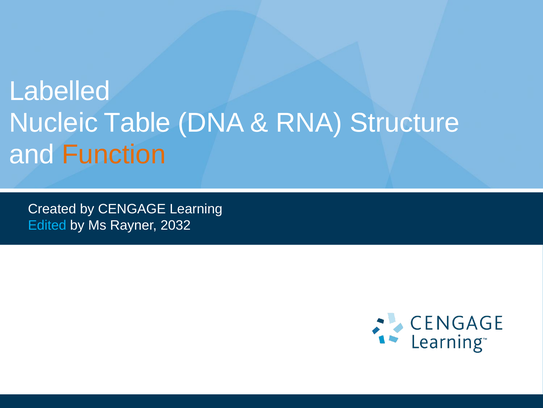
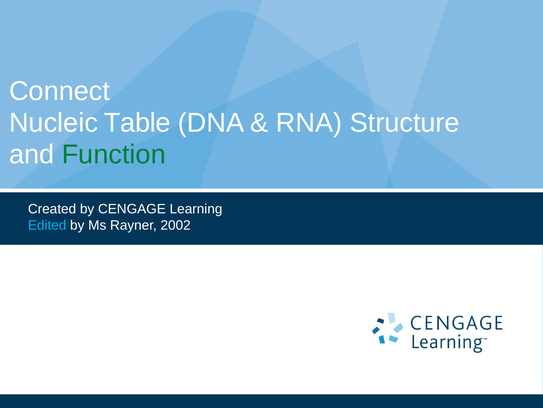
Labelled: Labelled -> Connect (60, 91)
Function colour: orange -> green (114, 154)
2032: 2032 -> 2002 (176, 225)
